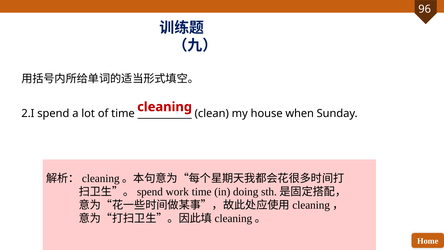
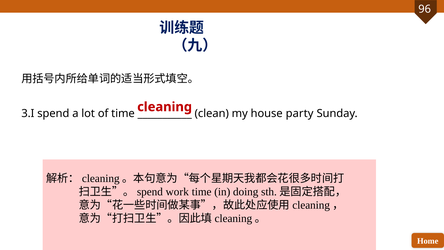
2.I: 2.I -> 3.I (28, 114)
when: when -> party (300, 114)
